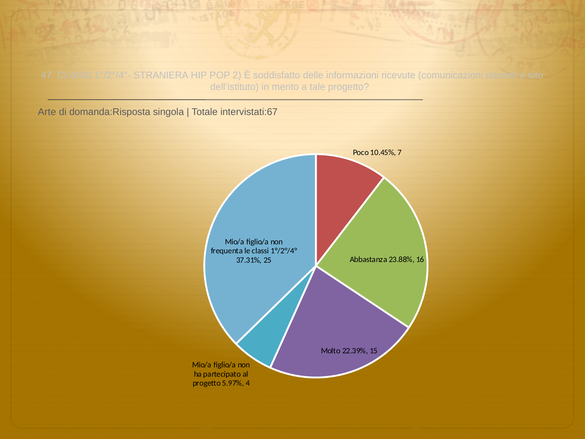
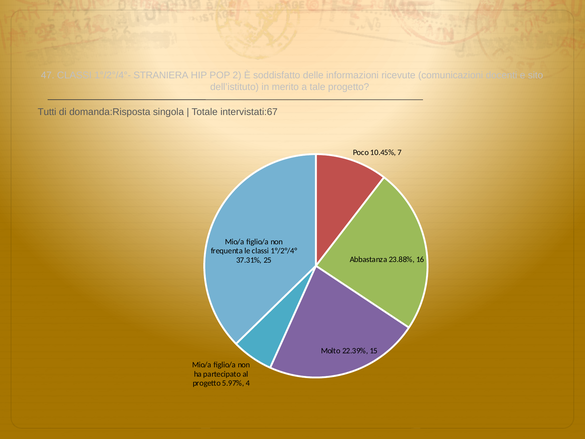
Arte: Arte -> Tutti (47, 112)
